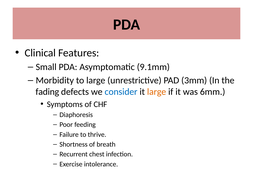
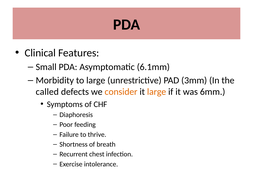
9.1mm: 9.1mm -> 6.1mm (153, 67)
fading: fading -> called (47, 92)
consider colour: blue -> orange (121, 92)
